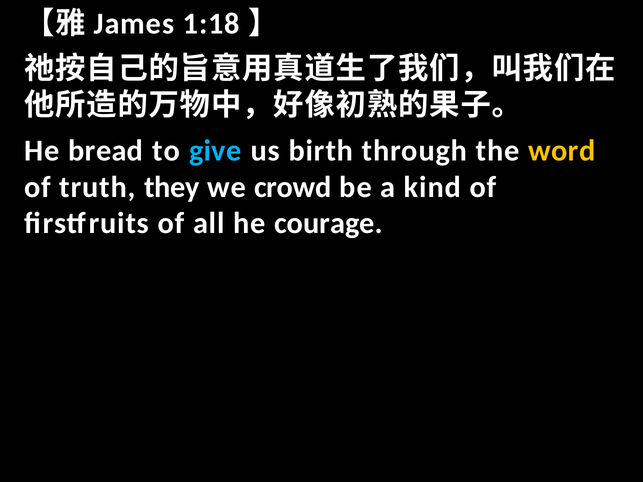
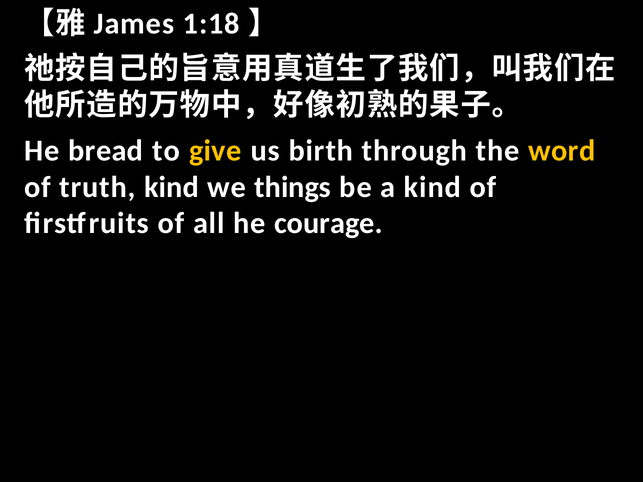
give colour: light blue -> yellow (215, 151)
truth they: they -> kind (172, 187)
crowd: crowd -> things (293, 187)
